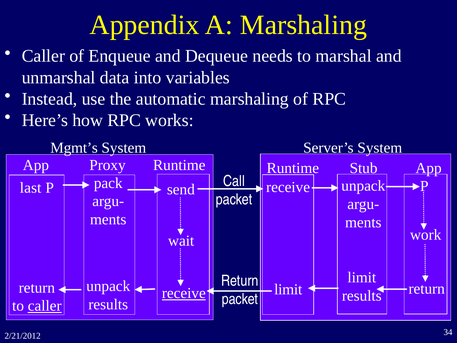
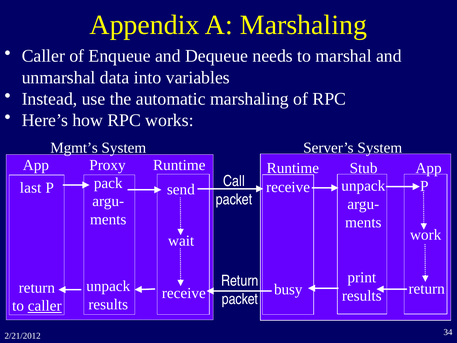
limit: limit -> print (362, 277)
limit: limit -> busy (288, 289)
receive underline: present -> none (184, 293)
